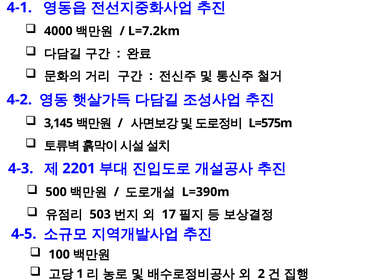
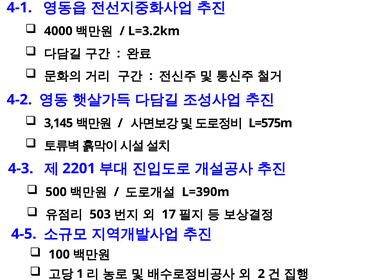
L=7.2km: L=7.2km -> L=3.2km (154, 31)
